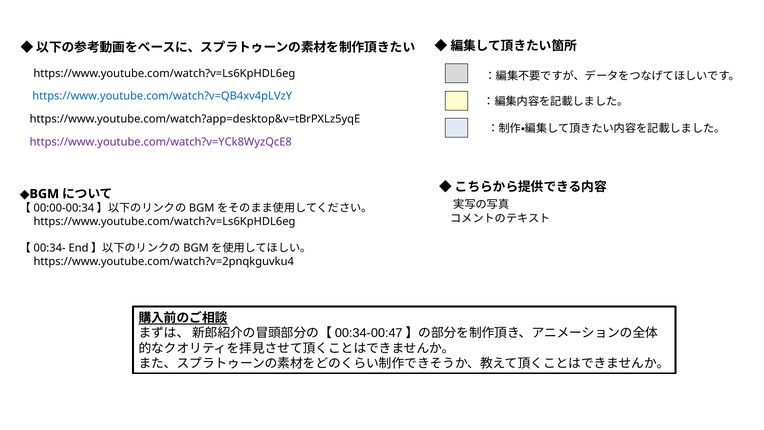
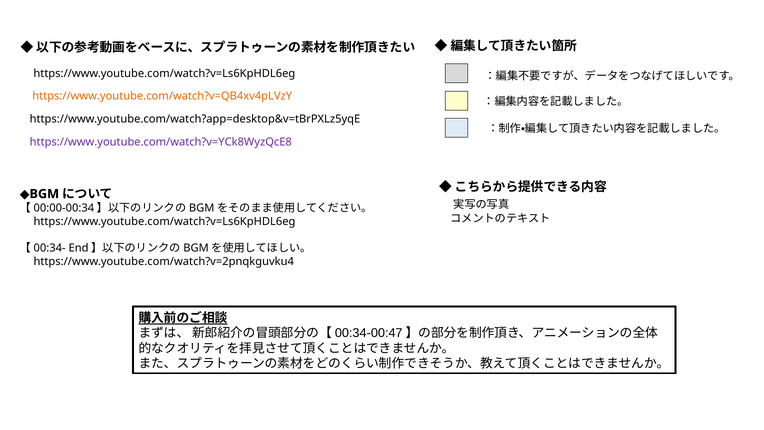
https://www.youtube.com/watch?v=QB4xv4pLVzY colour: blue -> orange (162, 96)
